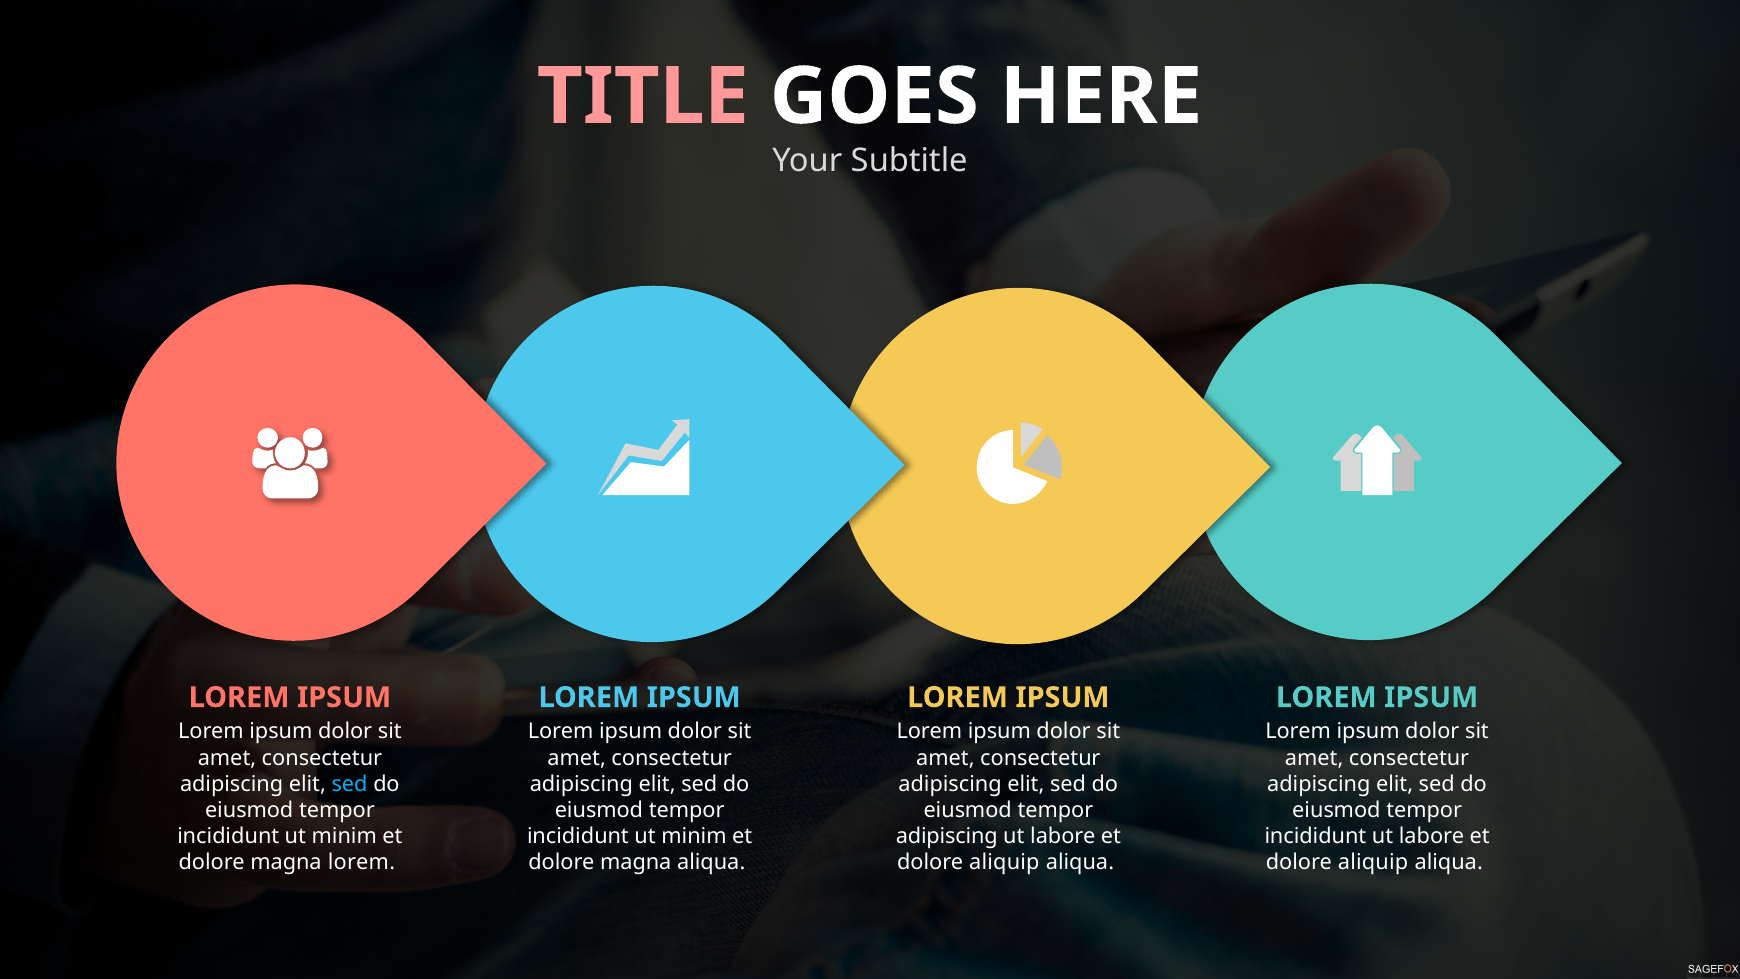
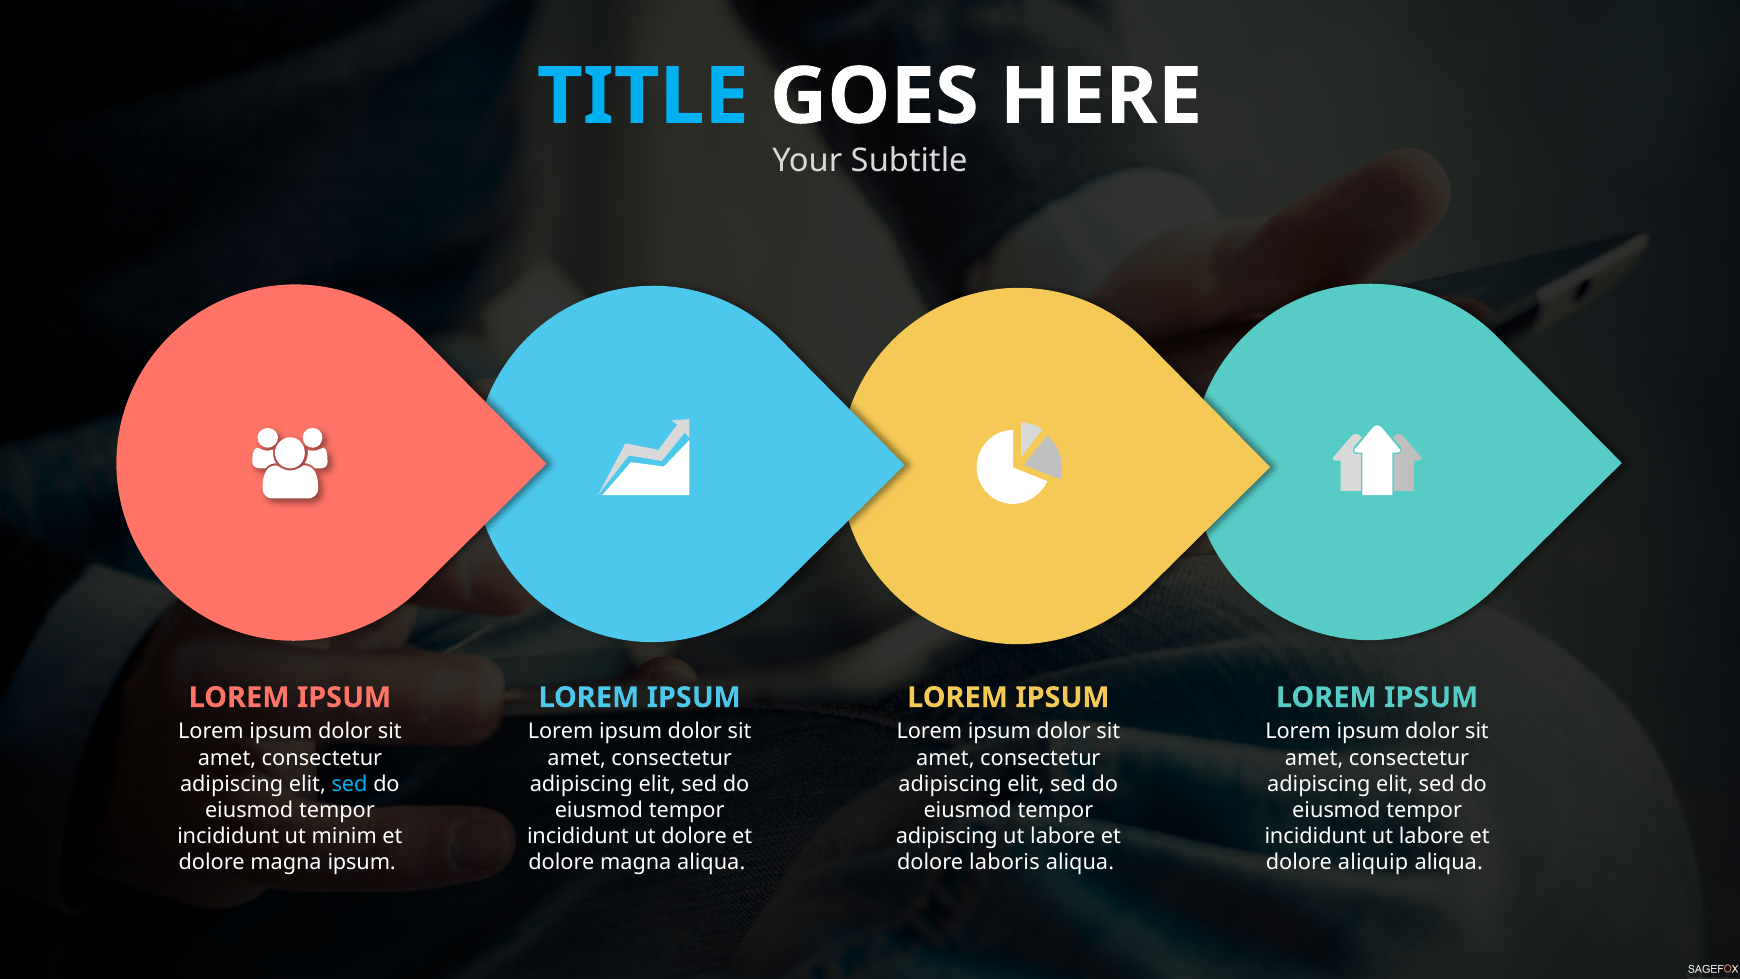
TITLE colour: pink -> light blue (643, 97)
minim: minim -> dolore (694, 836)
magna lorem: lorem -> ipsum (362, 862)
aliquip: aliquip -> laboris (1004, 862)
